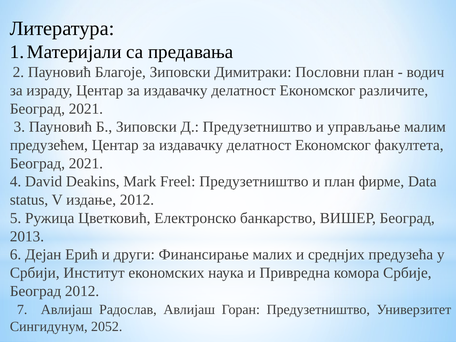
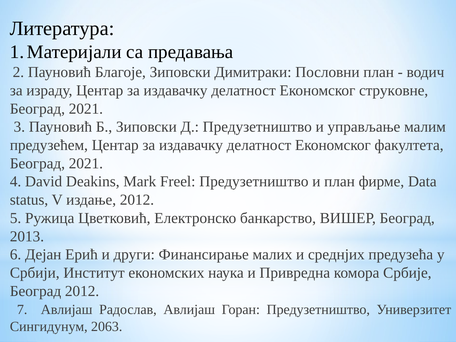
различите: различите -> струковне (394, 90)
2052: 2052 -> 2063 (107, 327)
